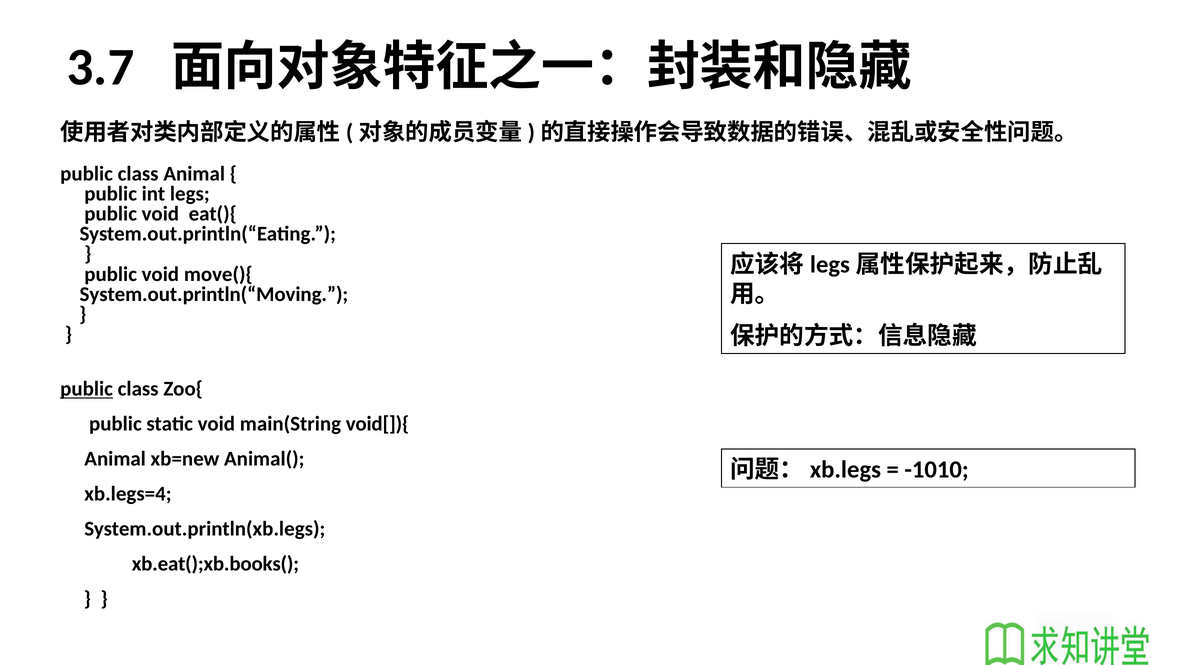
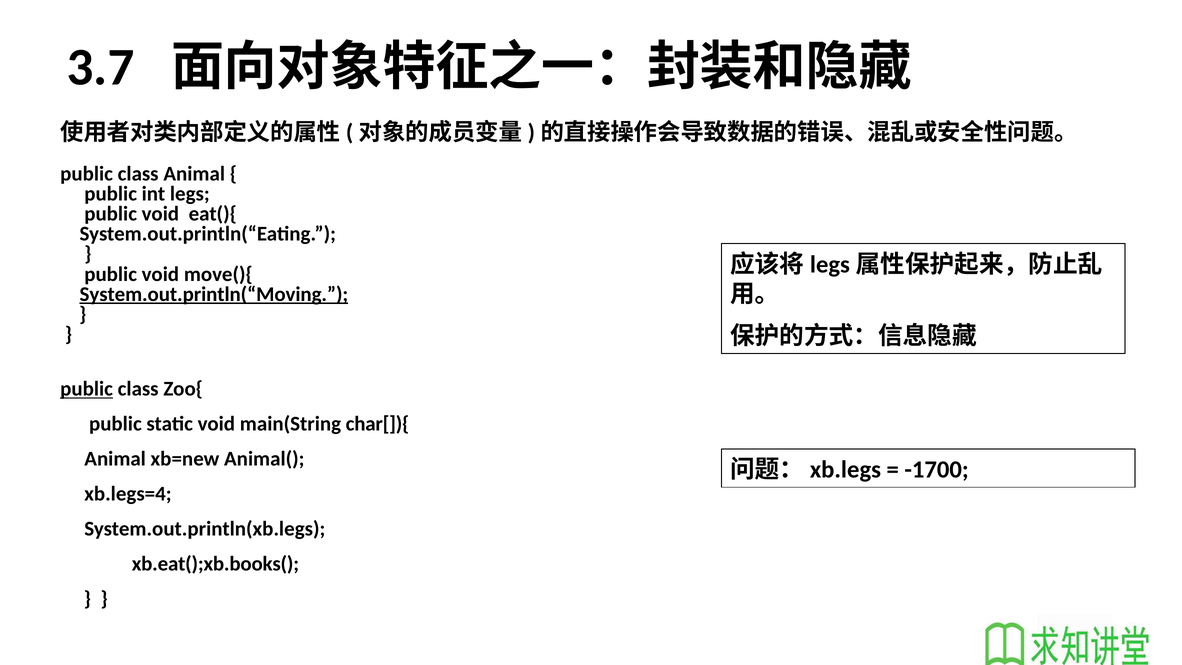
System.out.println(“Moving underline: none -> present (214, 294)
void[]){: void[]){ -> char[]){ (378, 424)
-1010: -1010 -> -1700 (937, 470)
